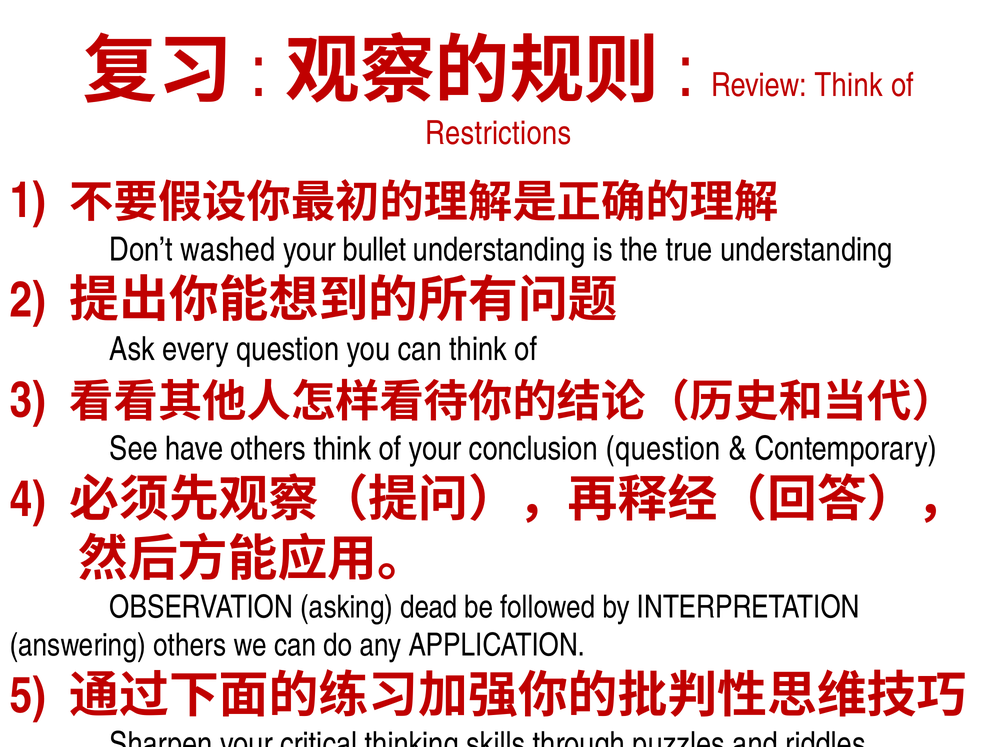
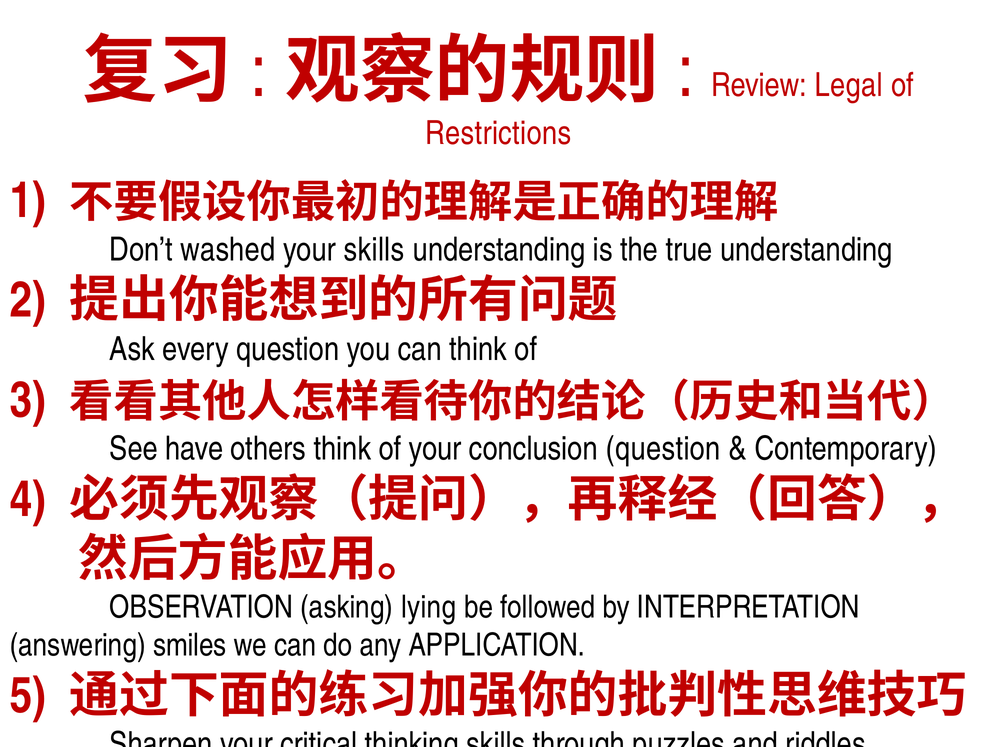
Review Think: Think -> Legal (849, 85)
your bullet: bullet -> skills (374, 250)
dead: dead -> lying (429, 608)
answering others: others -> smiles (190, 646)
